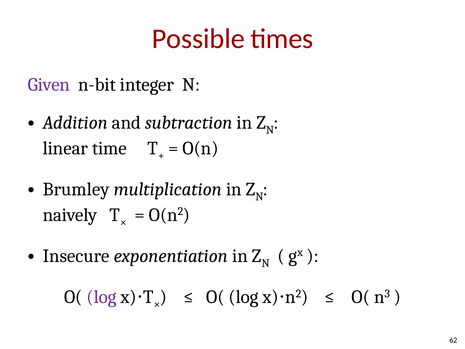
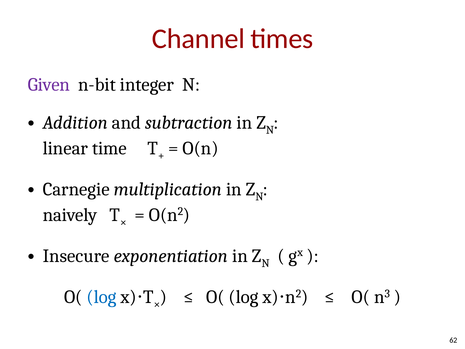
Possible: Possible -> Channel (198, 39)
Brumley: Brumley -> Carnegie (76, 189)
log colour: purple -> blue (102, 297)
